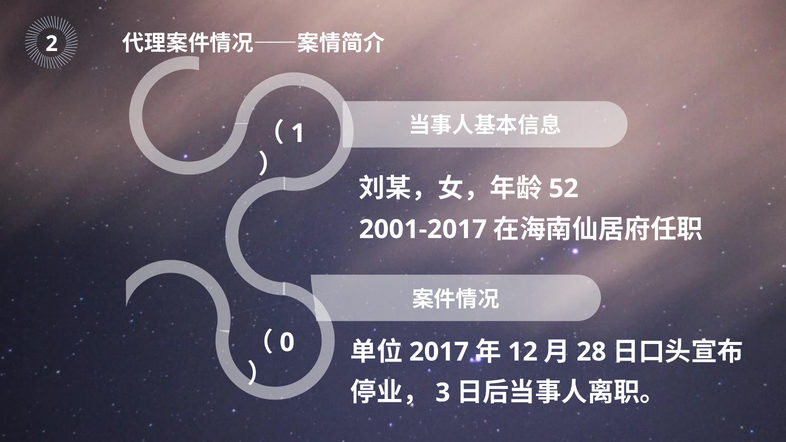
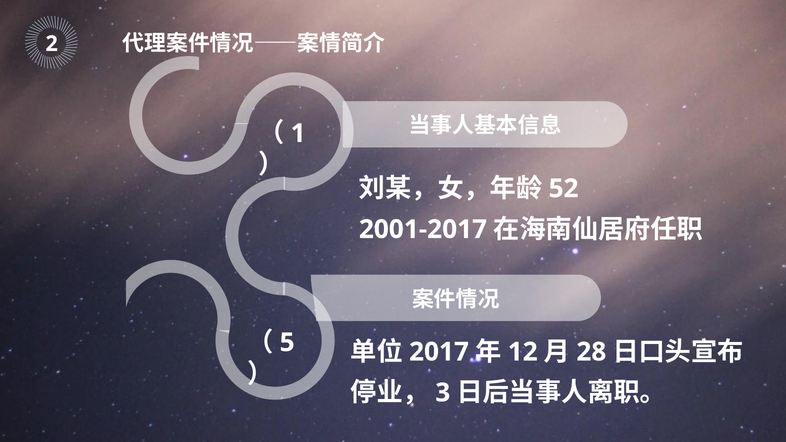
0: 0 -> 5 (287, 343)
